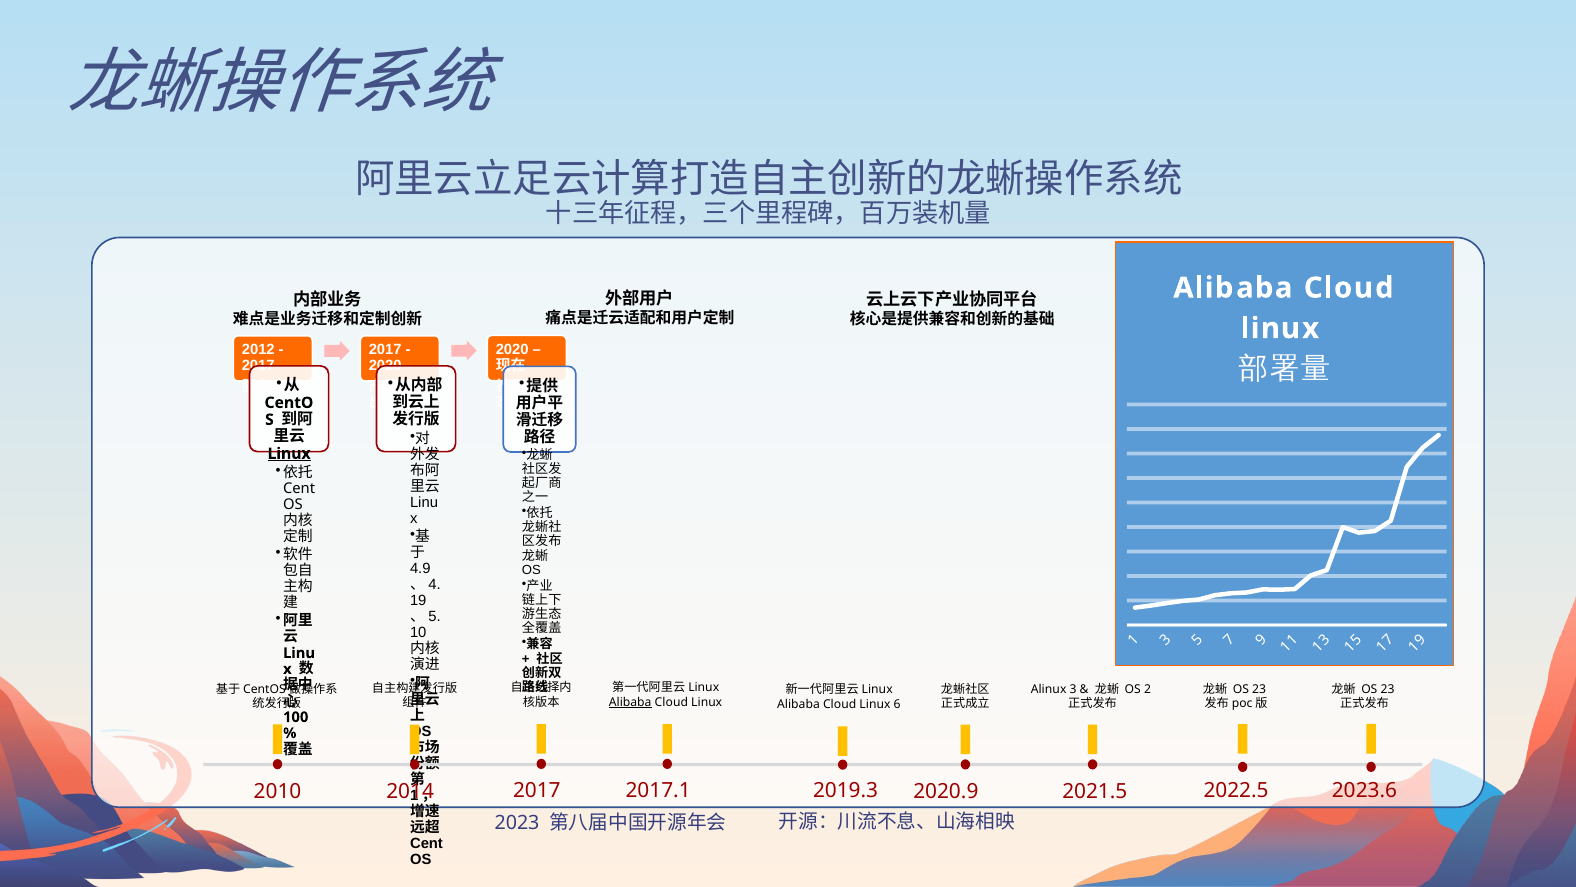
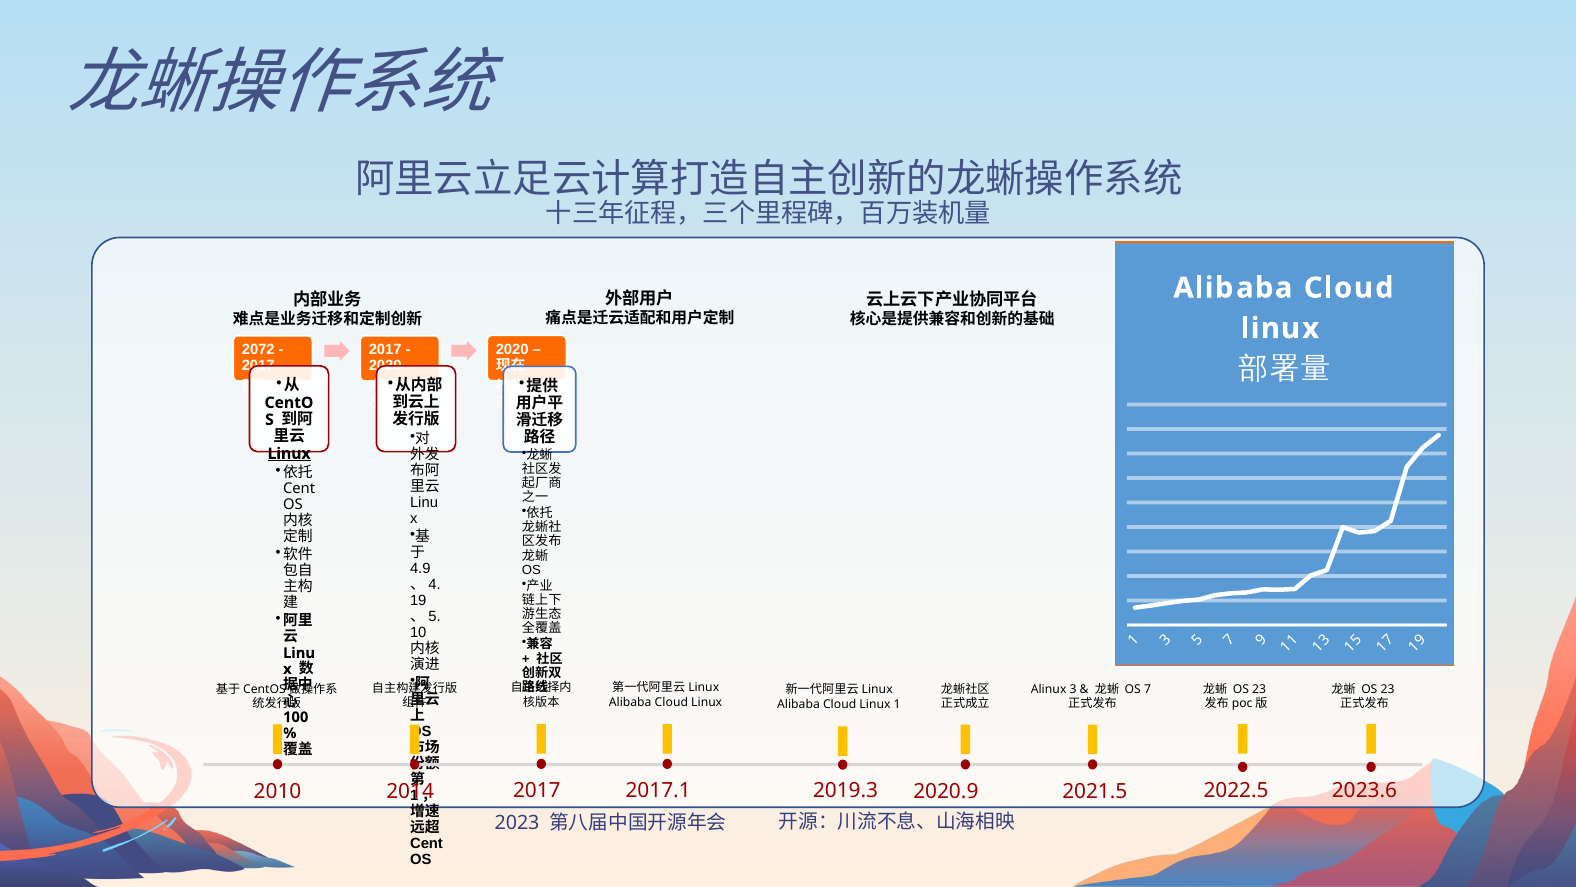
2012: 2012 -> 2072 (258, 349)
OS 2: 2 -> 7 (1147, 689)
Alibaba underline: present -> none (630, 702)
Linux 6: 6 -> 1 (897, 704)
